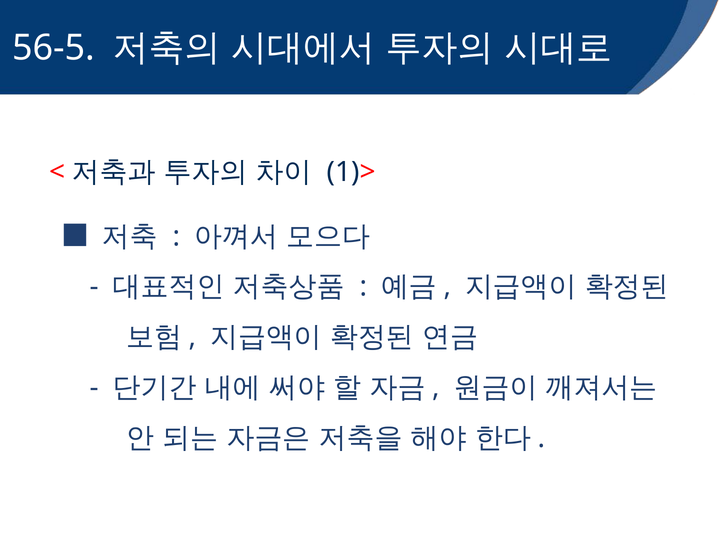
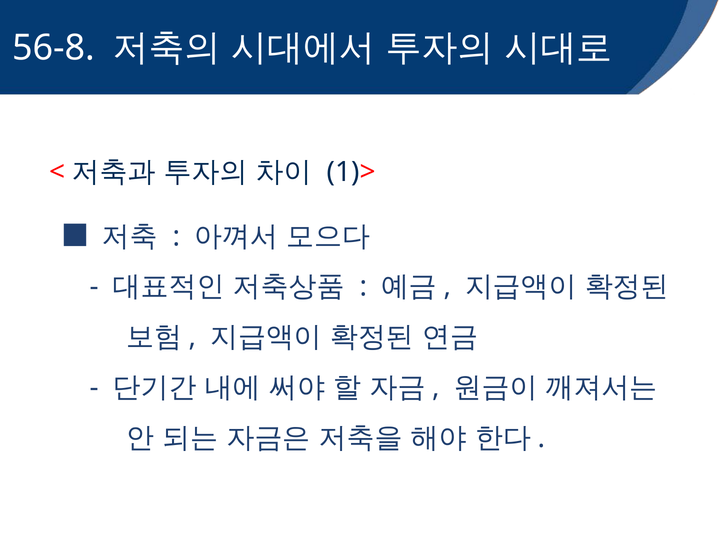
56-5: 56-5 -> 56-8 (54, 48)
